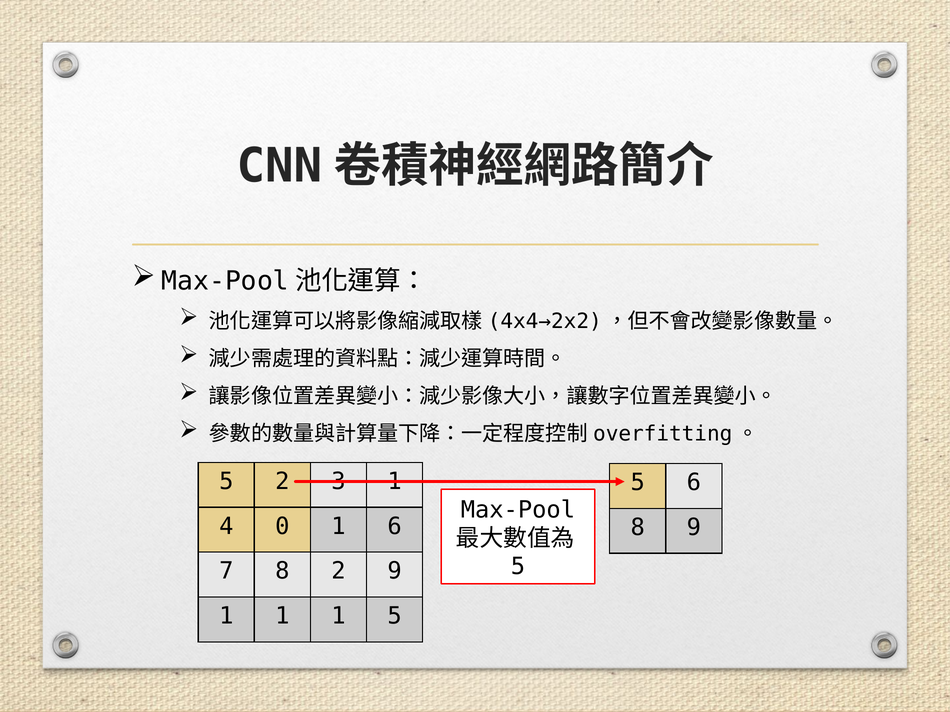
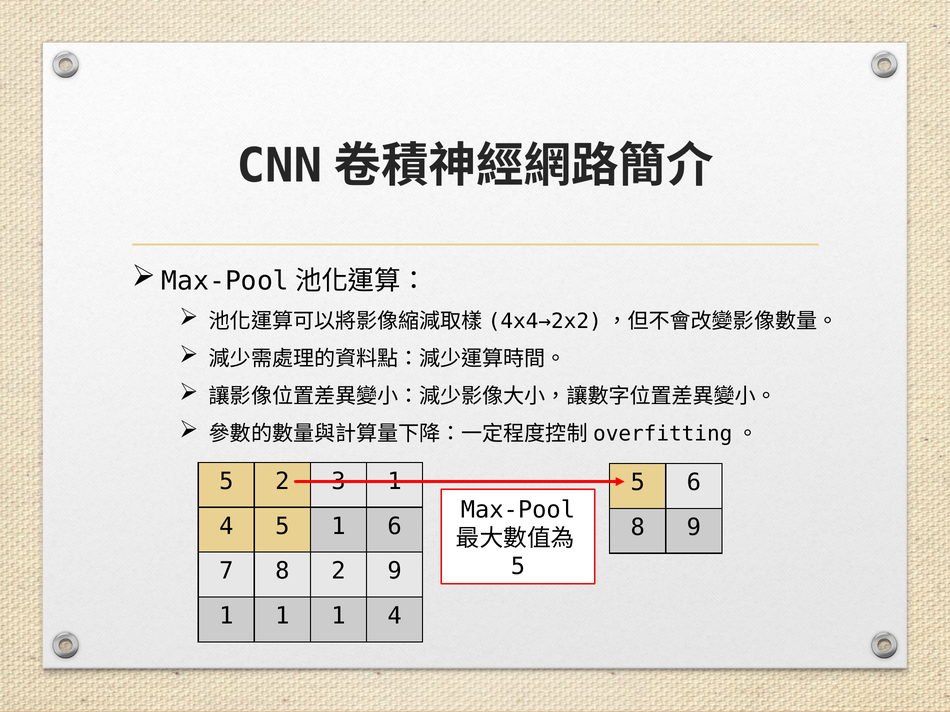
0: 0 -> 5 (282, 527)
1 1 5: 5 -> 4 (395, 616)
